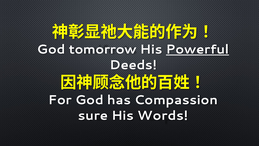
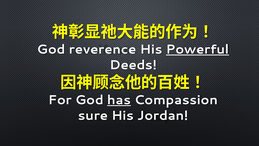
tomorrow: tomorrow -> reverence (103, 49)
has underline: none -> present (119, 100)
Words: Words -> Jordan (163, 115)
